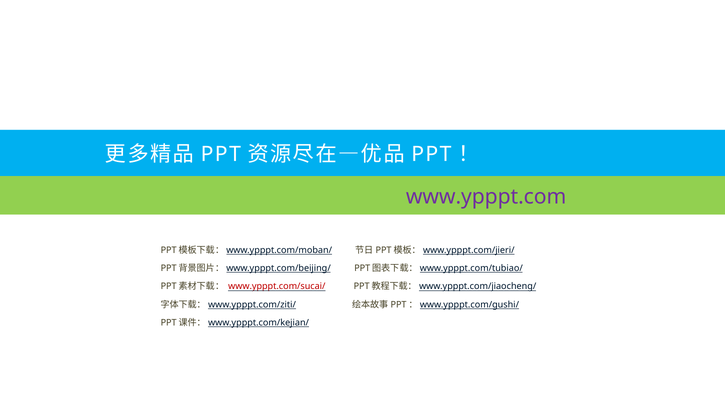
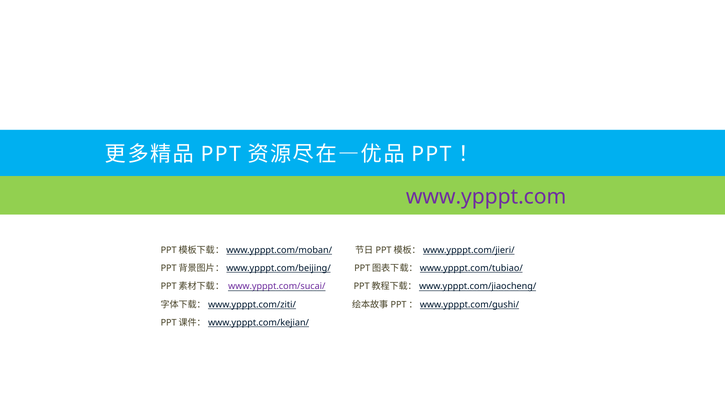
www.ypppt.com/sucai/ colour: red -> purple (277, 286)
